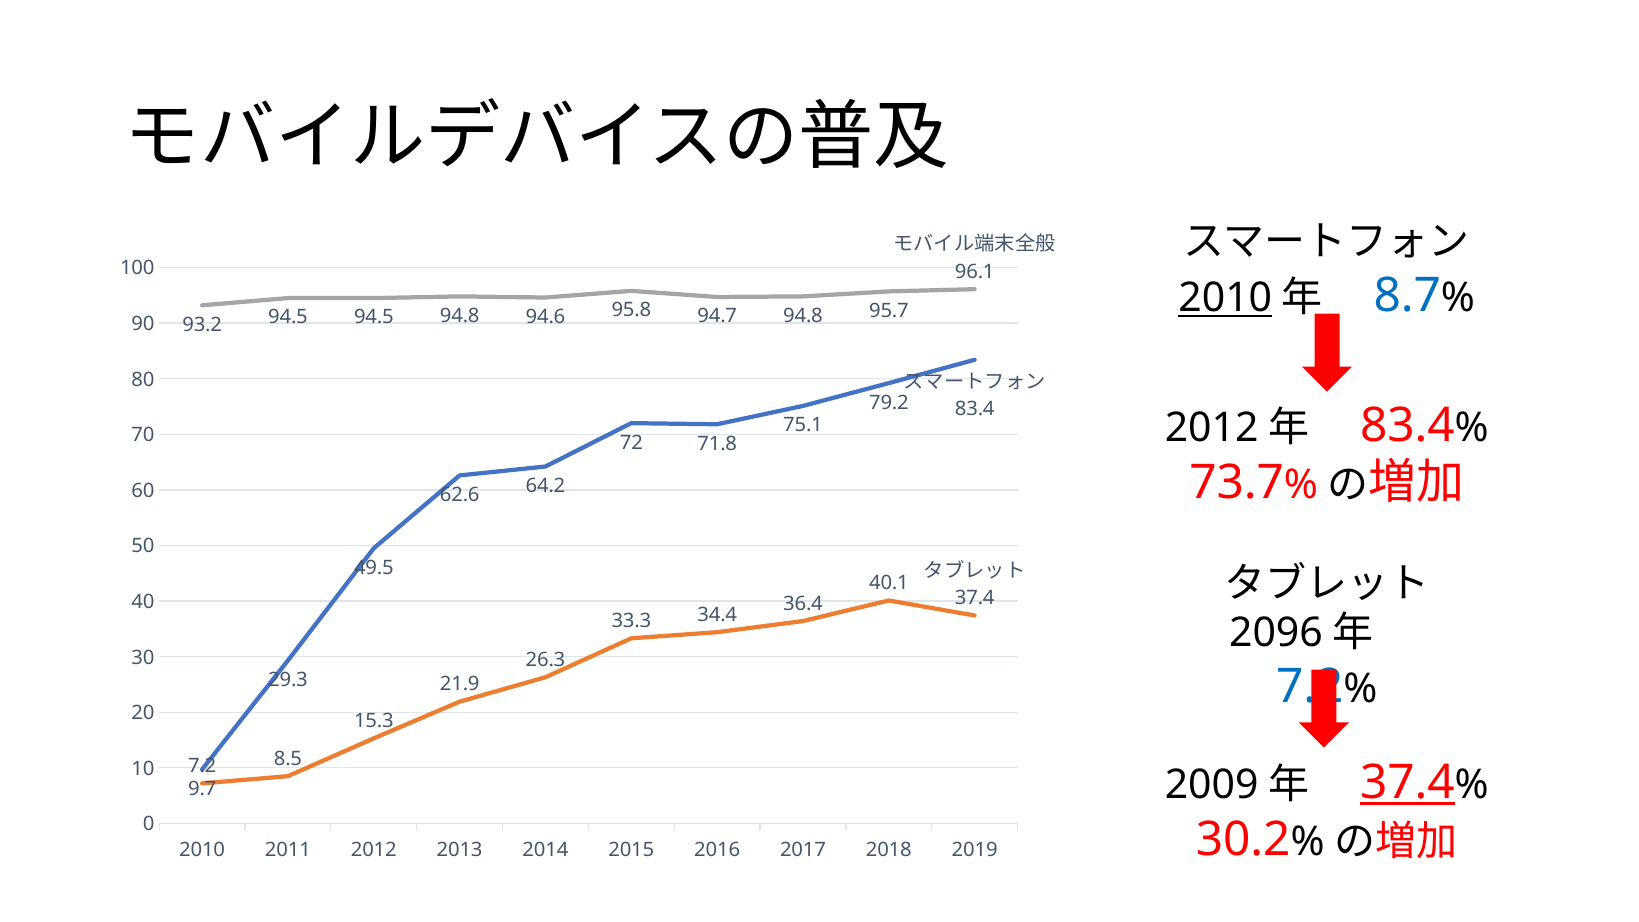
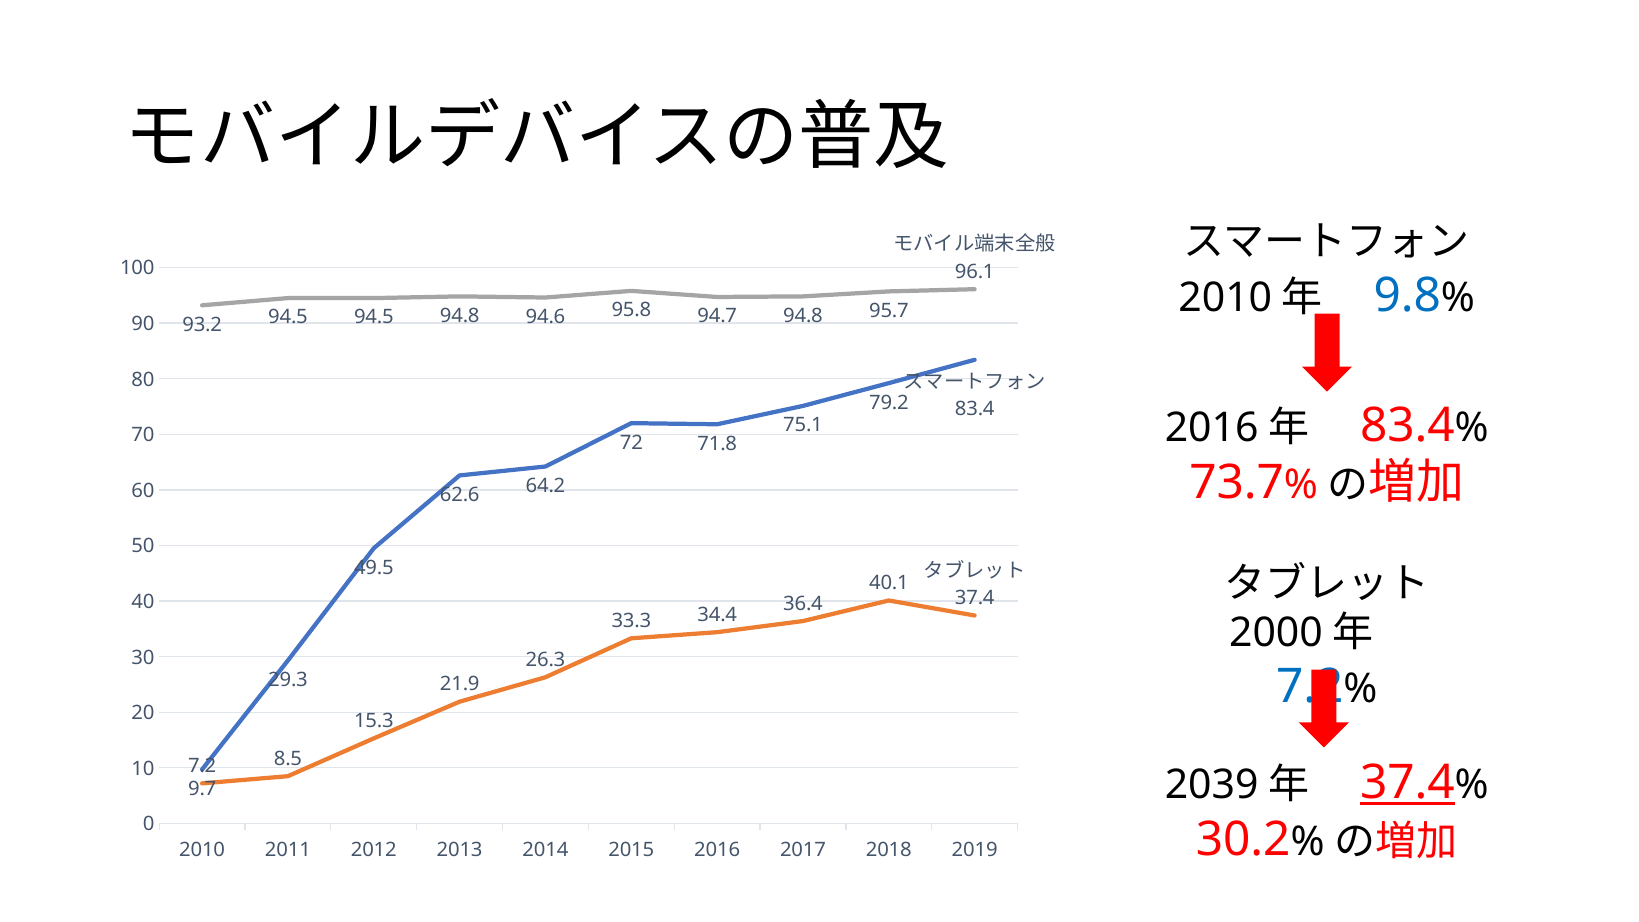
2010 underline: present -> none (1225, 298)
8.7: 8.7 -> 9.8 (1407, 296)
2012: 2012 -> 2016 (1212, 428)
2096: 2096 -> 2000 (1276, 633)
2009: 2009 -> 2039 (1212, 785)
